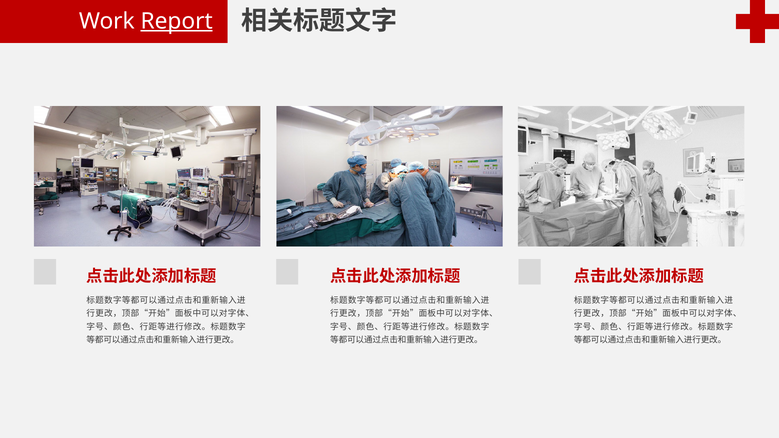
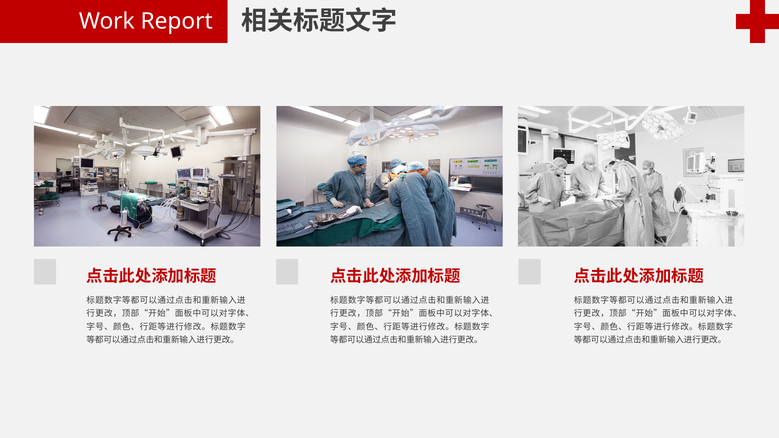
Report underline: present -> none (177, 21)
